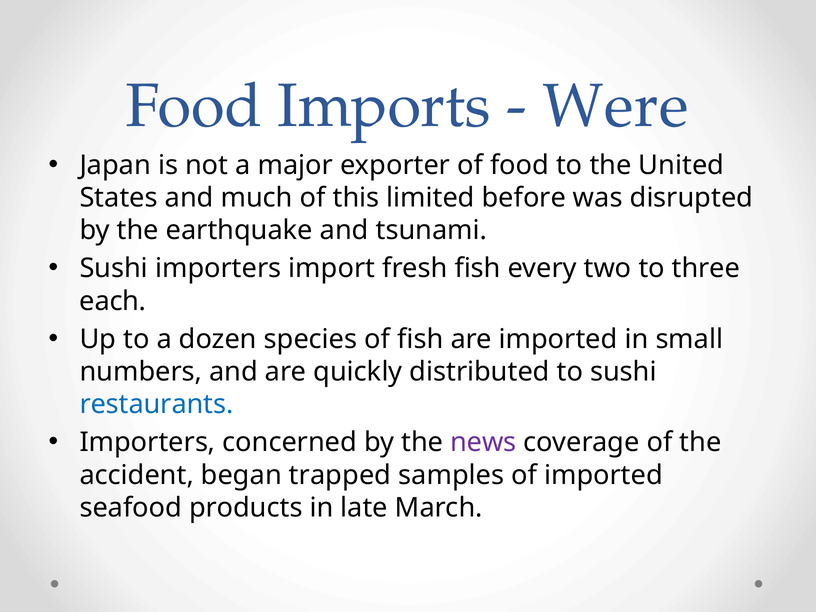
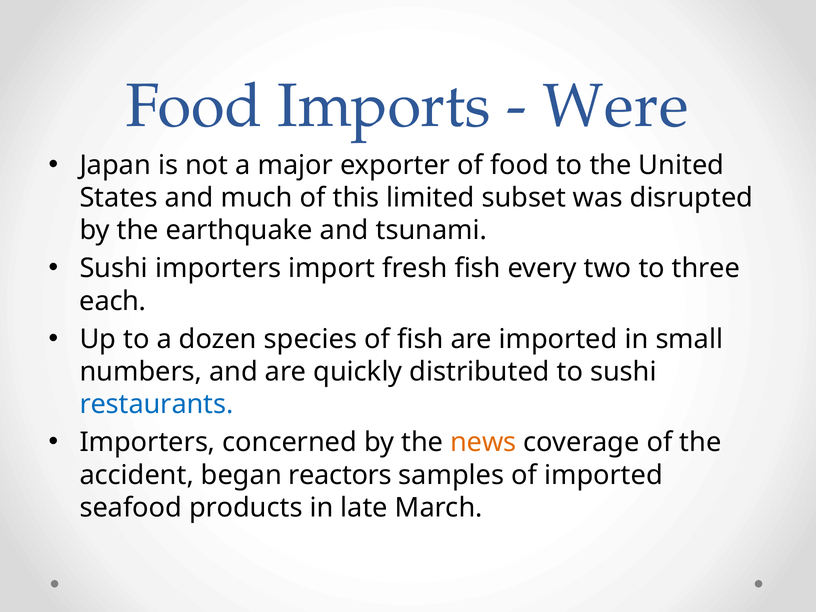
before: before -> subset (524, 198)
news colour: purple -> orange (483, 443)
trapped: trapped -> reactors (340, 475)
